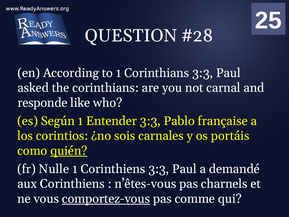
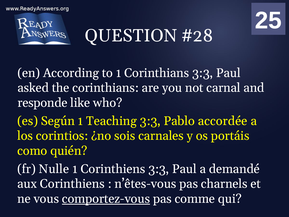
Entender: Entender -> Teaching (111, 121)
française: française -> accordée (223, 121)
quién underline: present -> none (69, 151)
